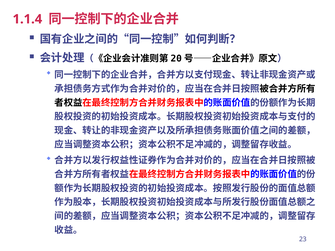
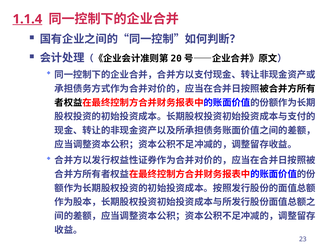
1.1.4 underline: none -> present (27, 19)
